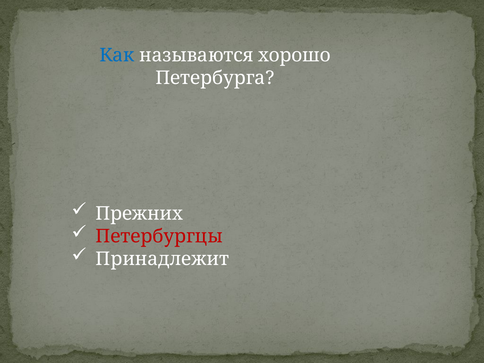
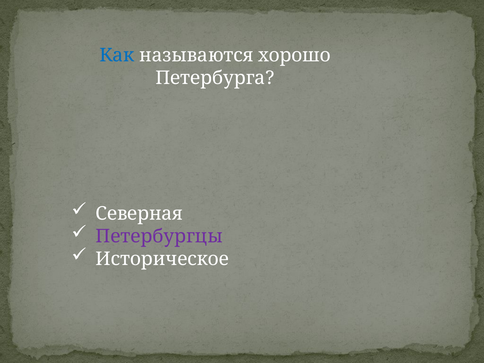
Прежних: Прежних -> Северная (139, 214)
Петербургцы colour: red -> purple (159, 236)
Принадлежит: Принадлежит -> Историческое (162, 259)
